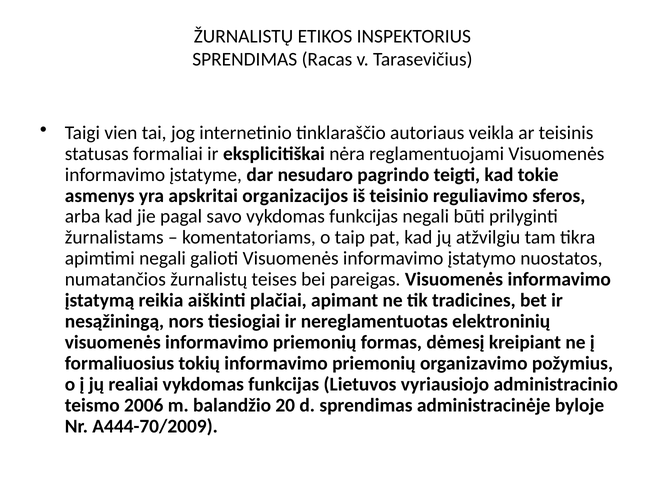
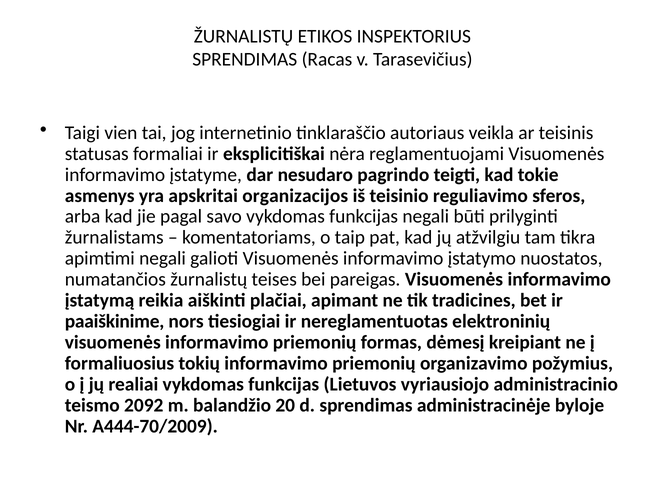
nesąžiningą: nesąžiningą -> paaiškinime (115, 321)
2006: 2006 -> 2092 (144, 405)
